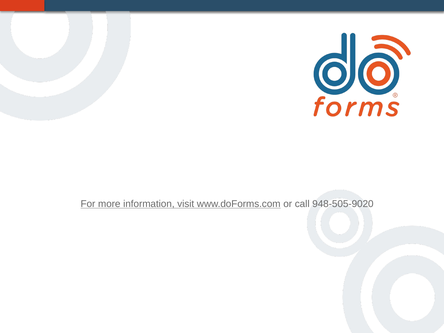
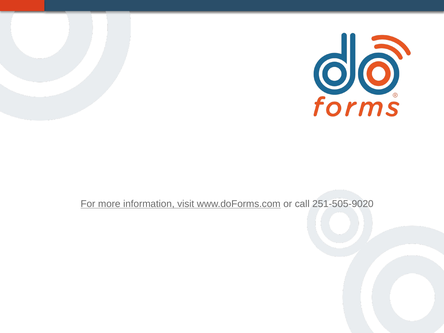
948-505-9020: 948-505-9020 -> 251-505-9020 (343, 204)
